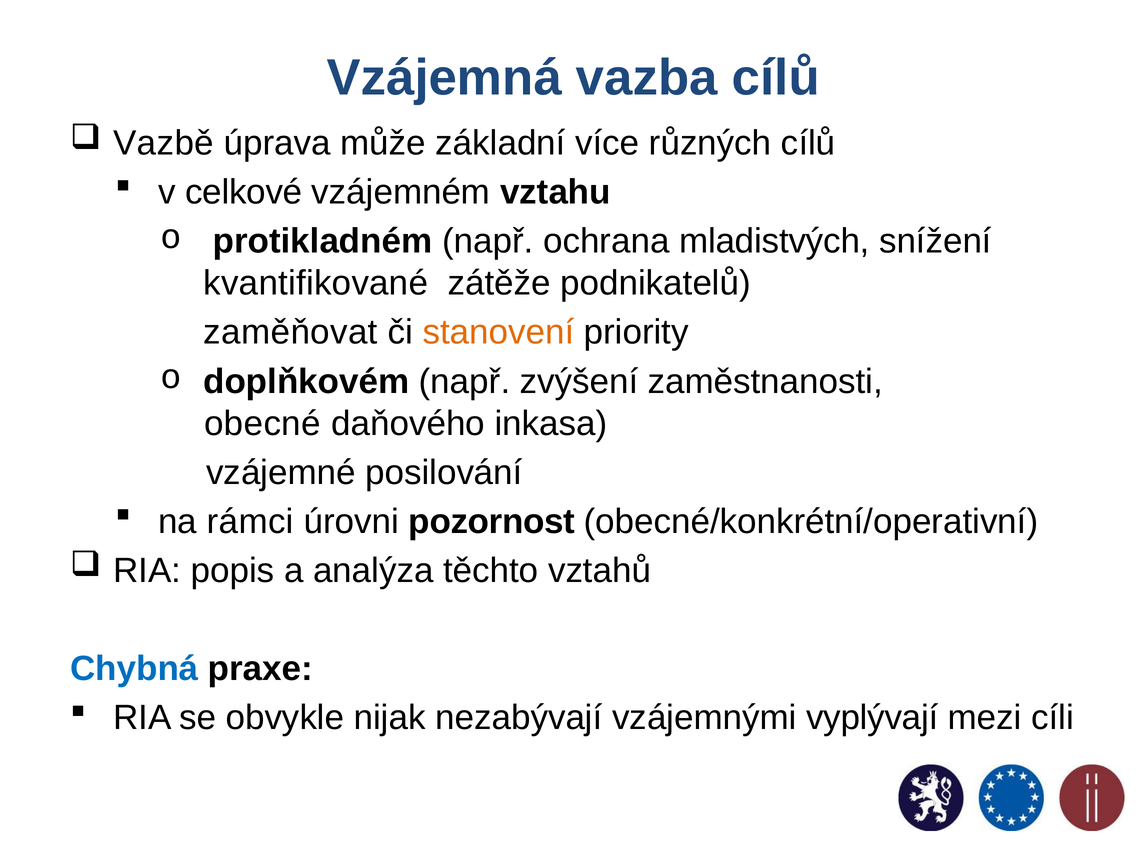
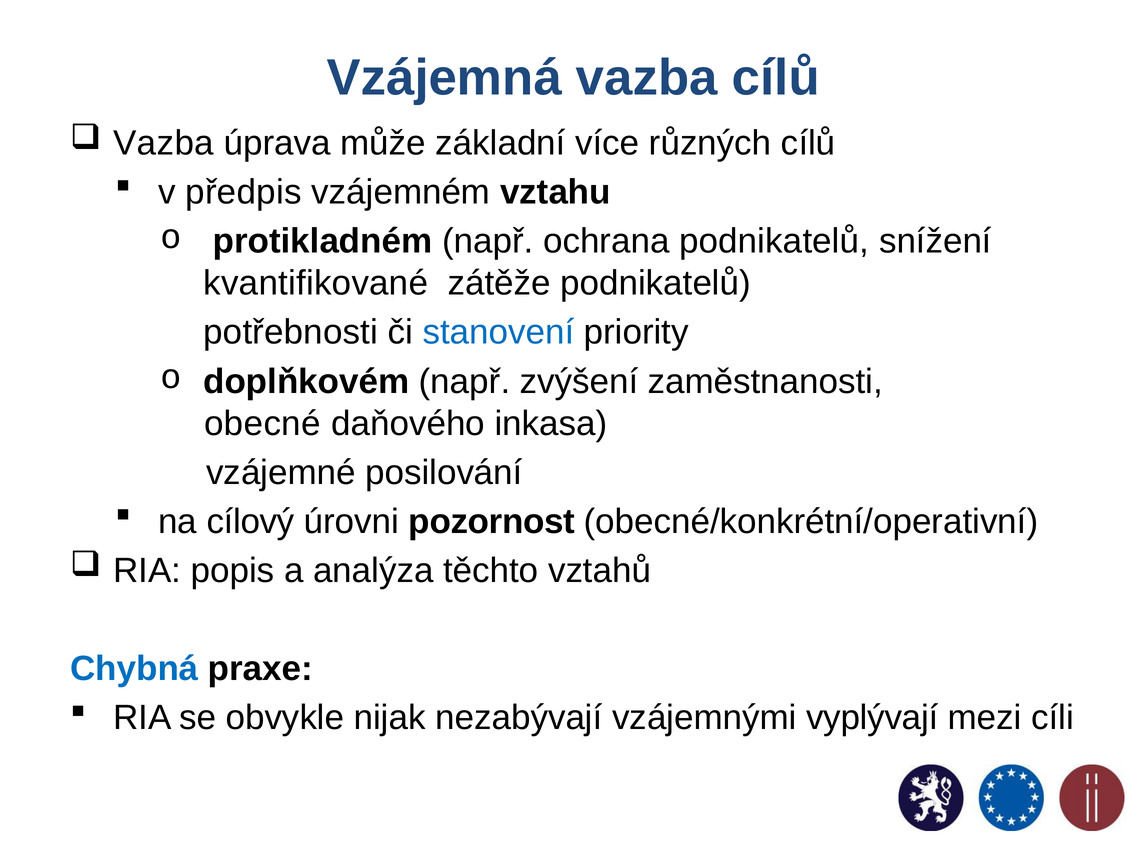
Vazbě: Vazbě -> Vazba (164, 143)
celkové: celkové -> předpis (243, 192)
ochrana mladistvých: mladistvých -> podnikatelů (774, 241)
zaměňovat: zaměňovat -> potřebnosti (291, 332)
stanovení colour: orange -> blue (498, 332)
rámci: rámci -> cílový (251, 521)
